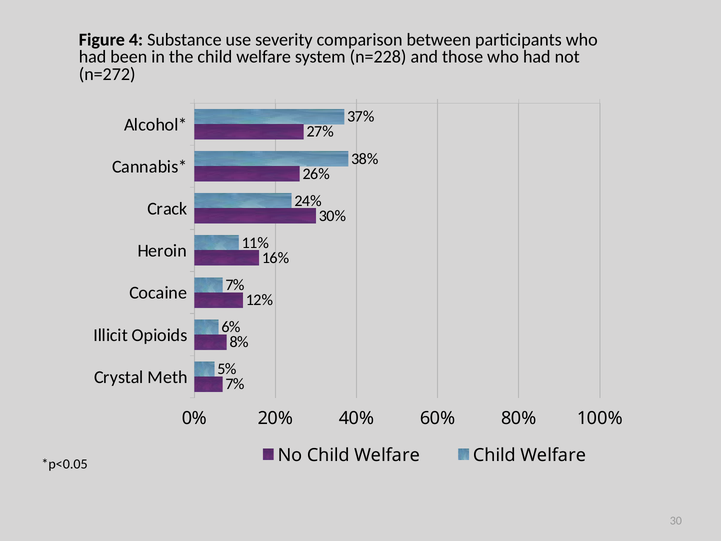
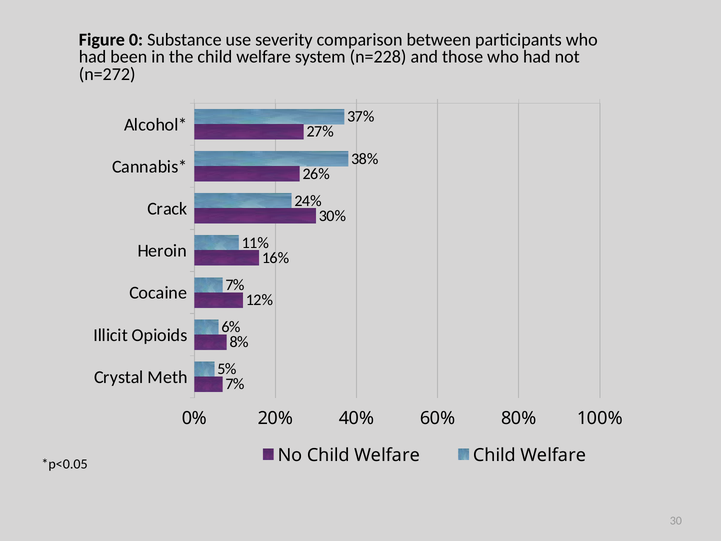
4: 4 -> 0 (136, 40)
